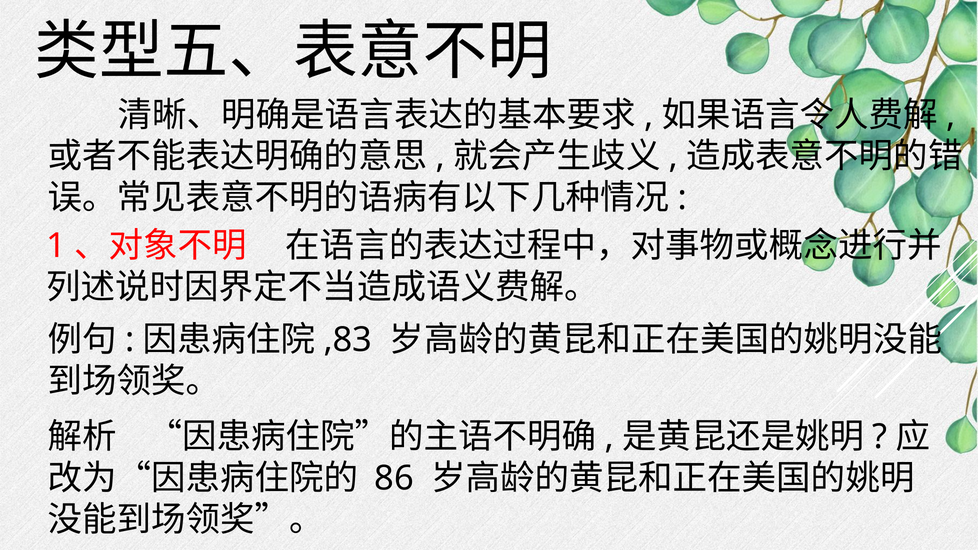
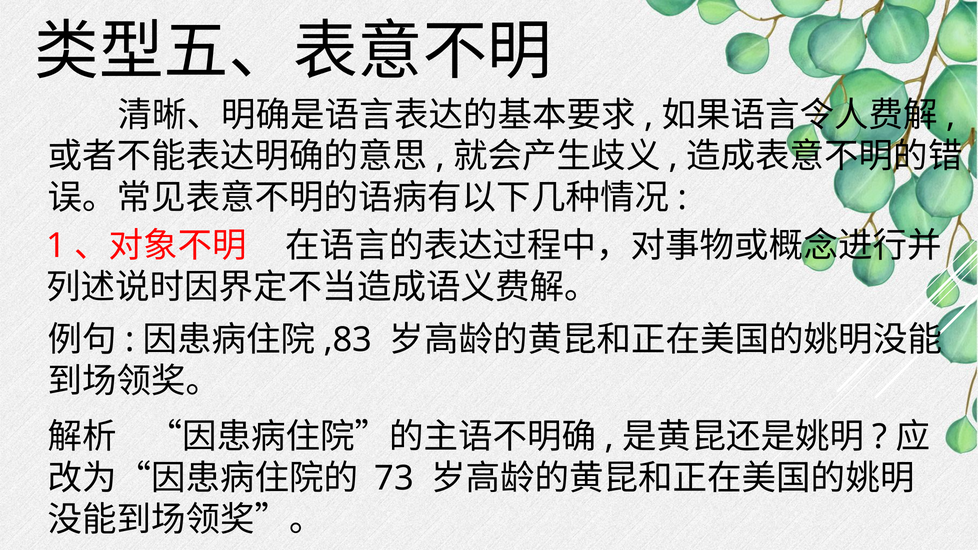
86: 86 -> 73 (394, 478)
